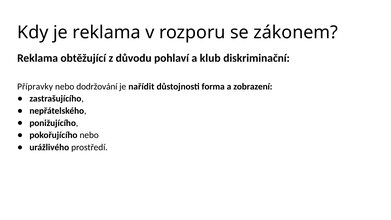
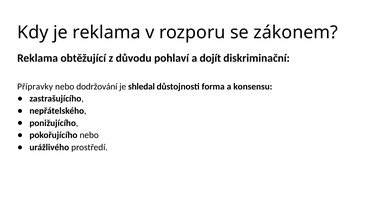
klub: klub -> dojít (210, 58)
nařídit: nařídit -> shledal (141, 87)
zobrazení: zobrazení -> konsensu (253, 87)
